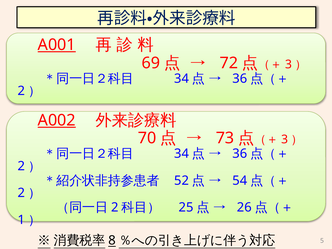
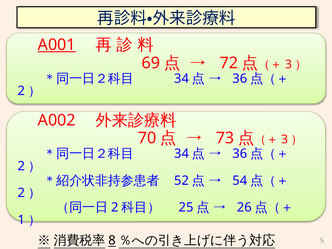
A002 underline: present -> none (57, 120)
